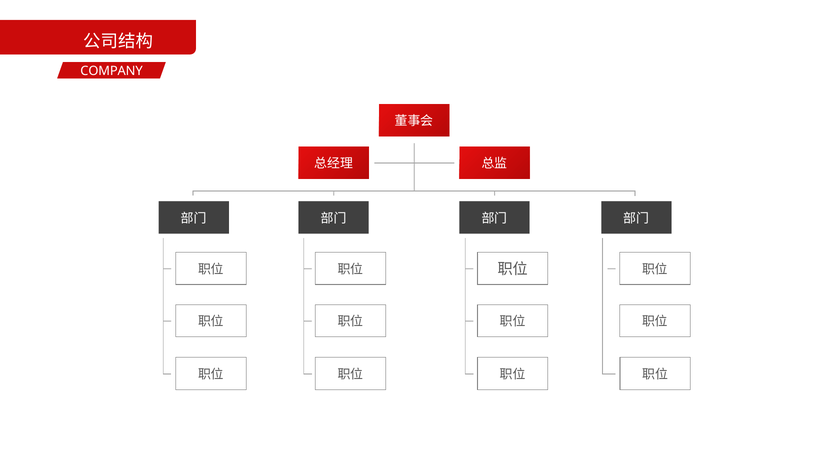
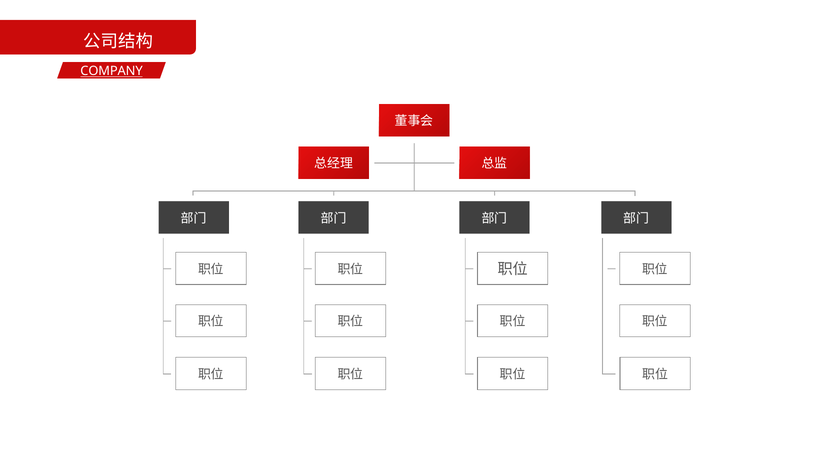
COMPANY underline: none -> present (112, 71)
